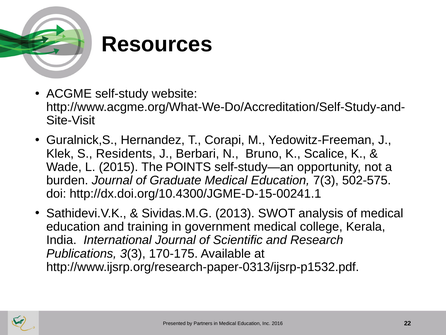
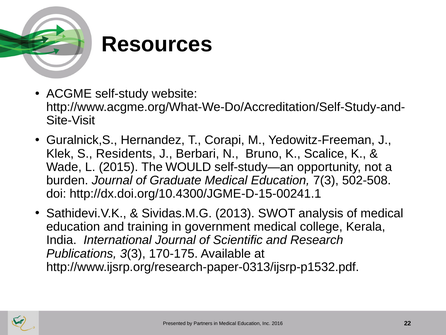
POINTS: POINTS -> WOULD (188, 167)
502-575: 502-575 -> 502-508 (367, 180)
